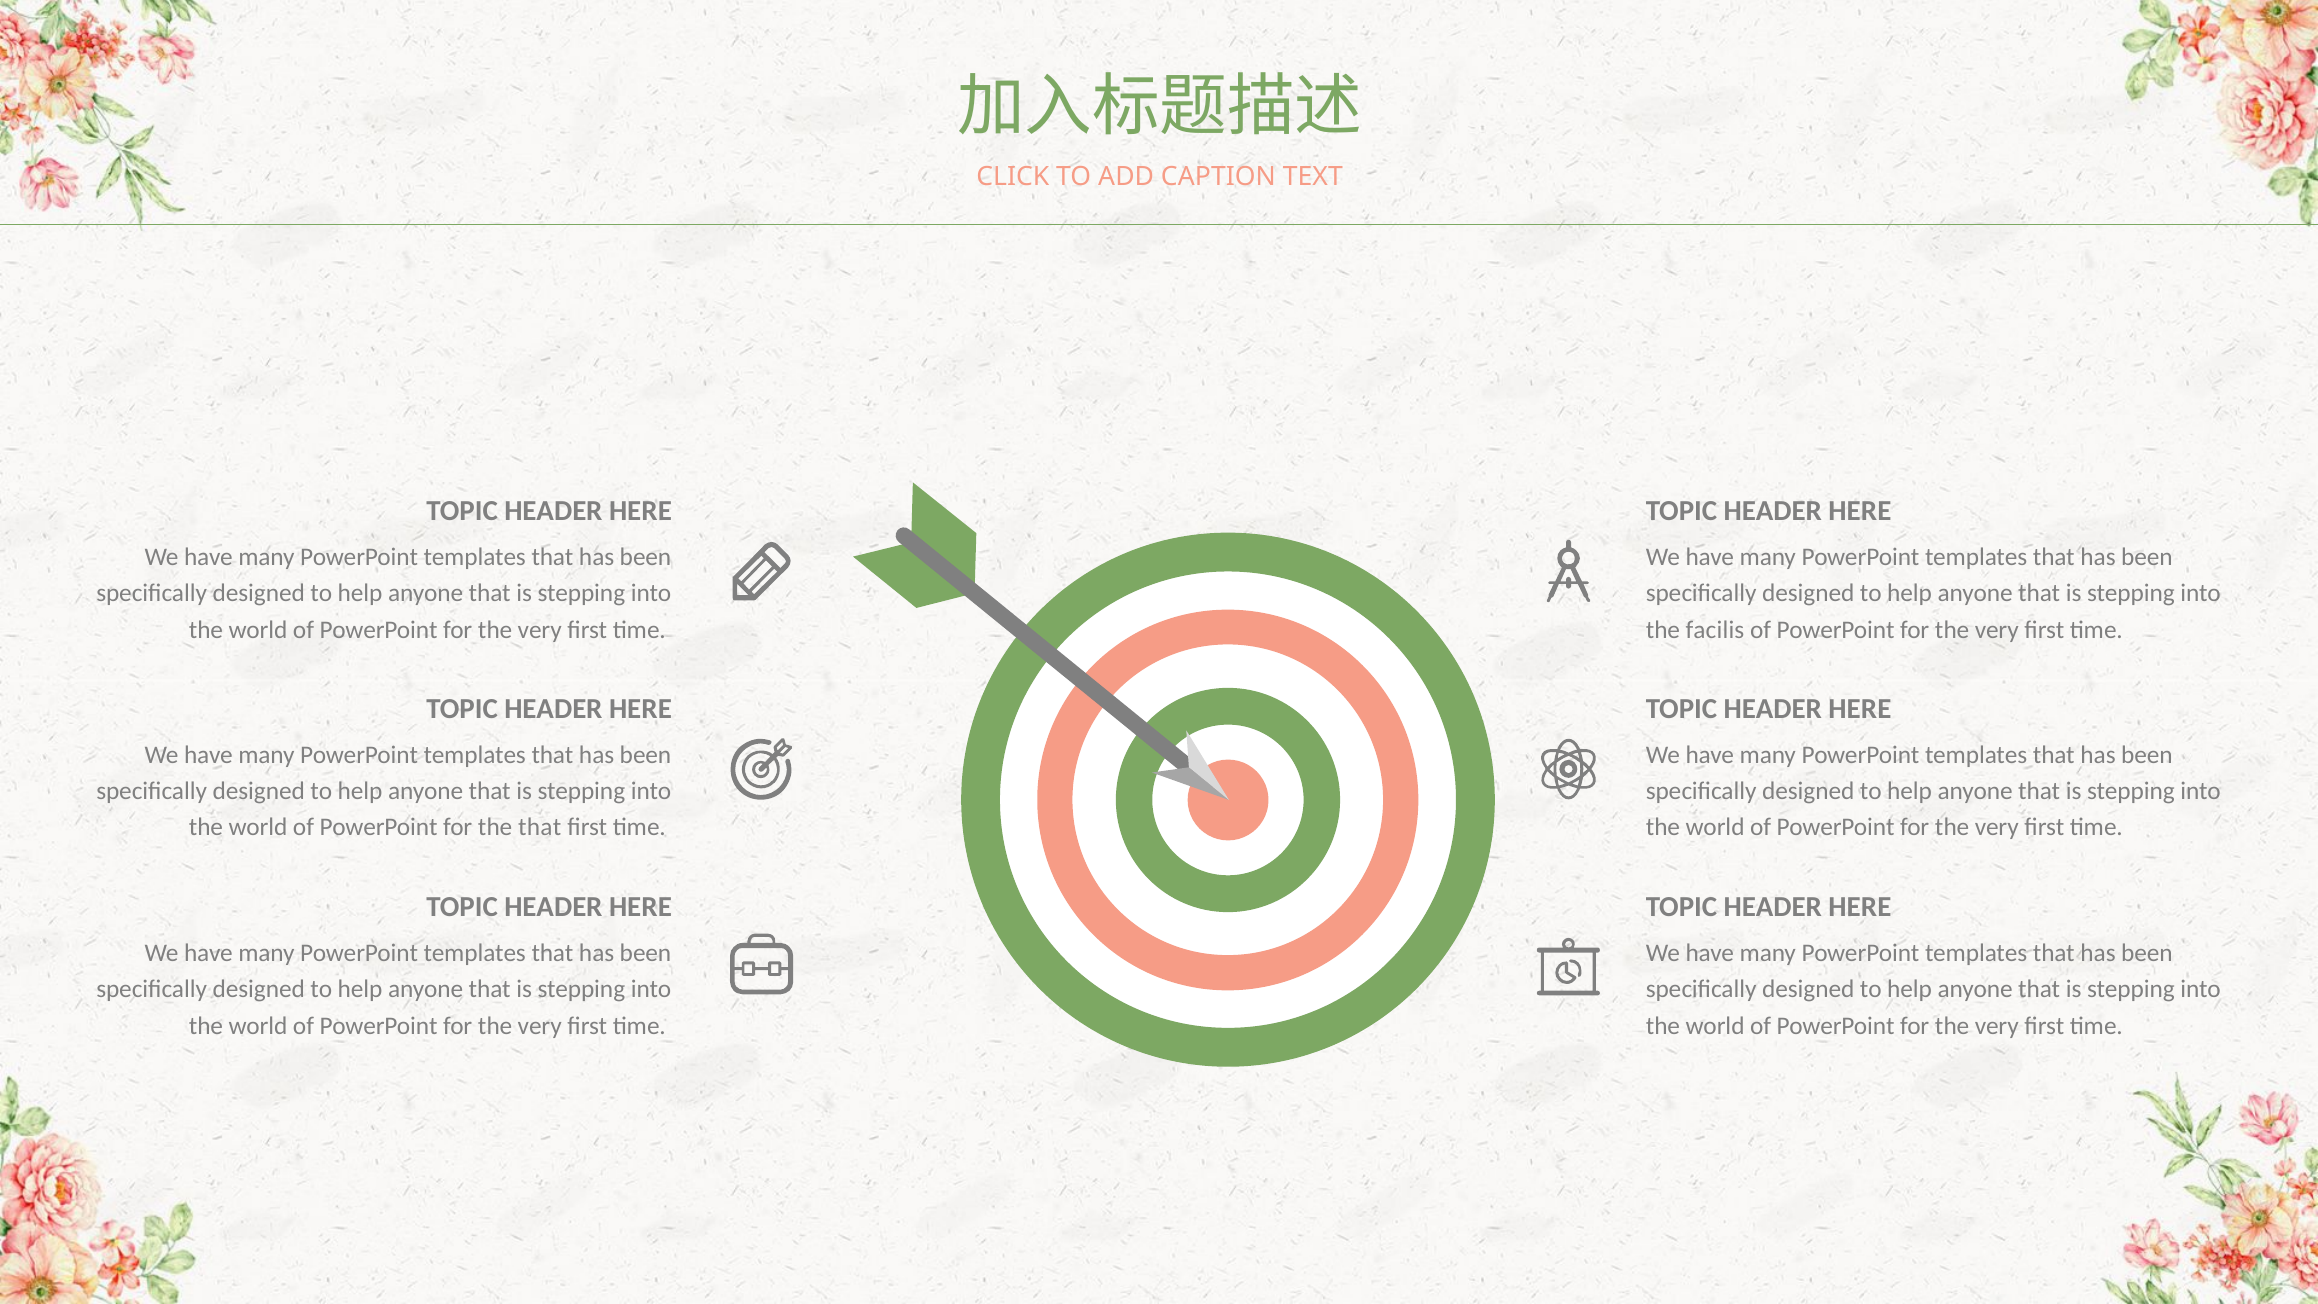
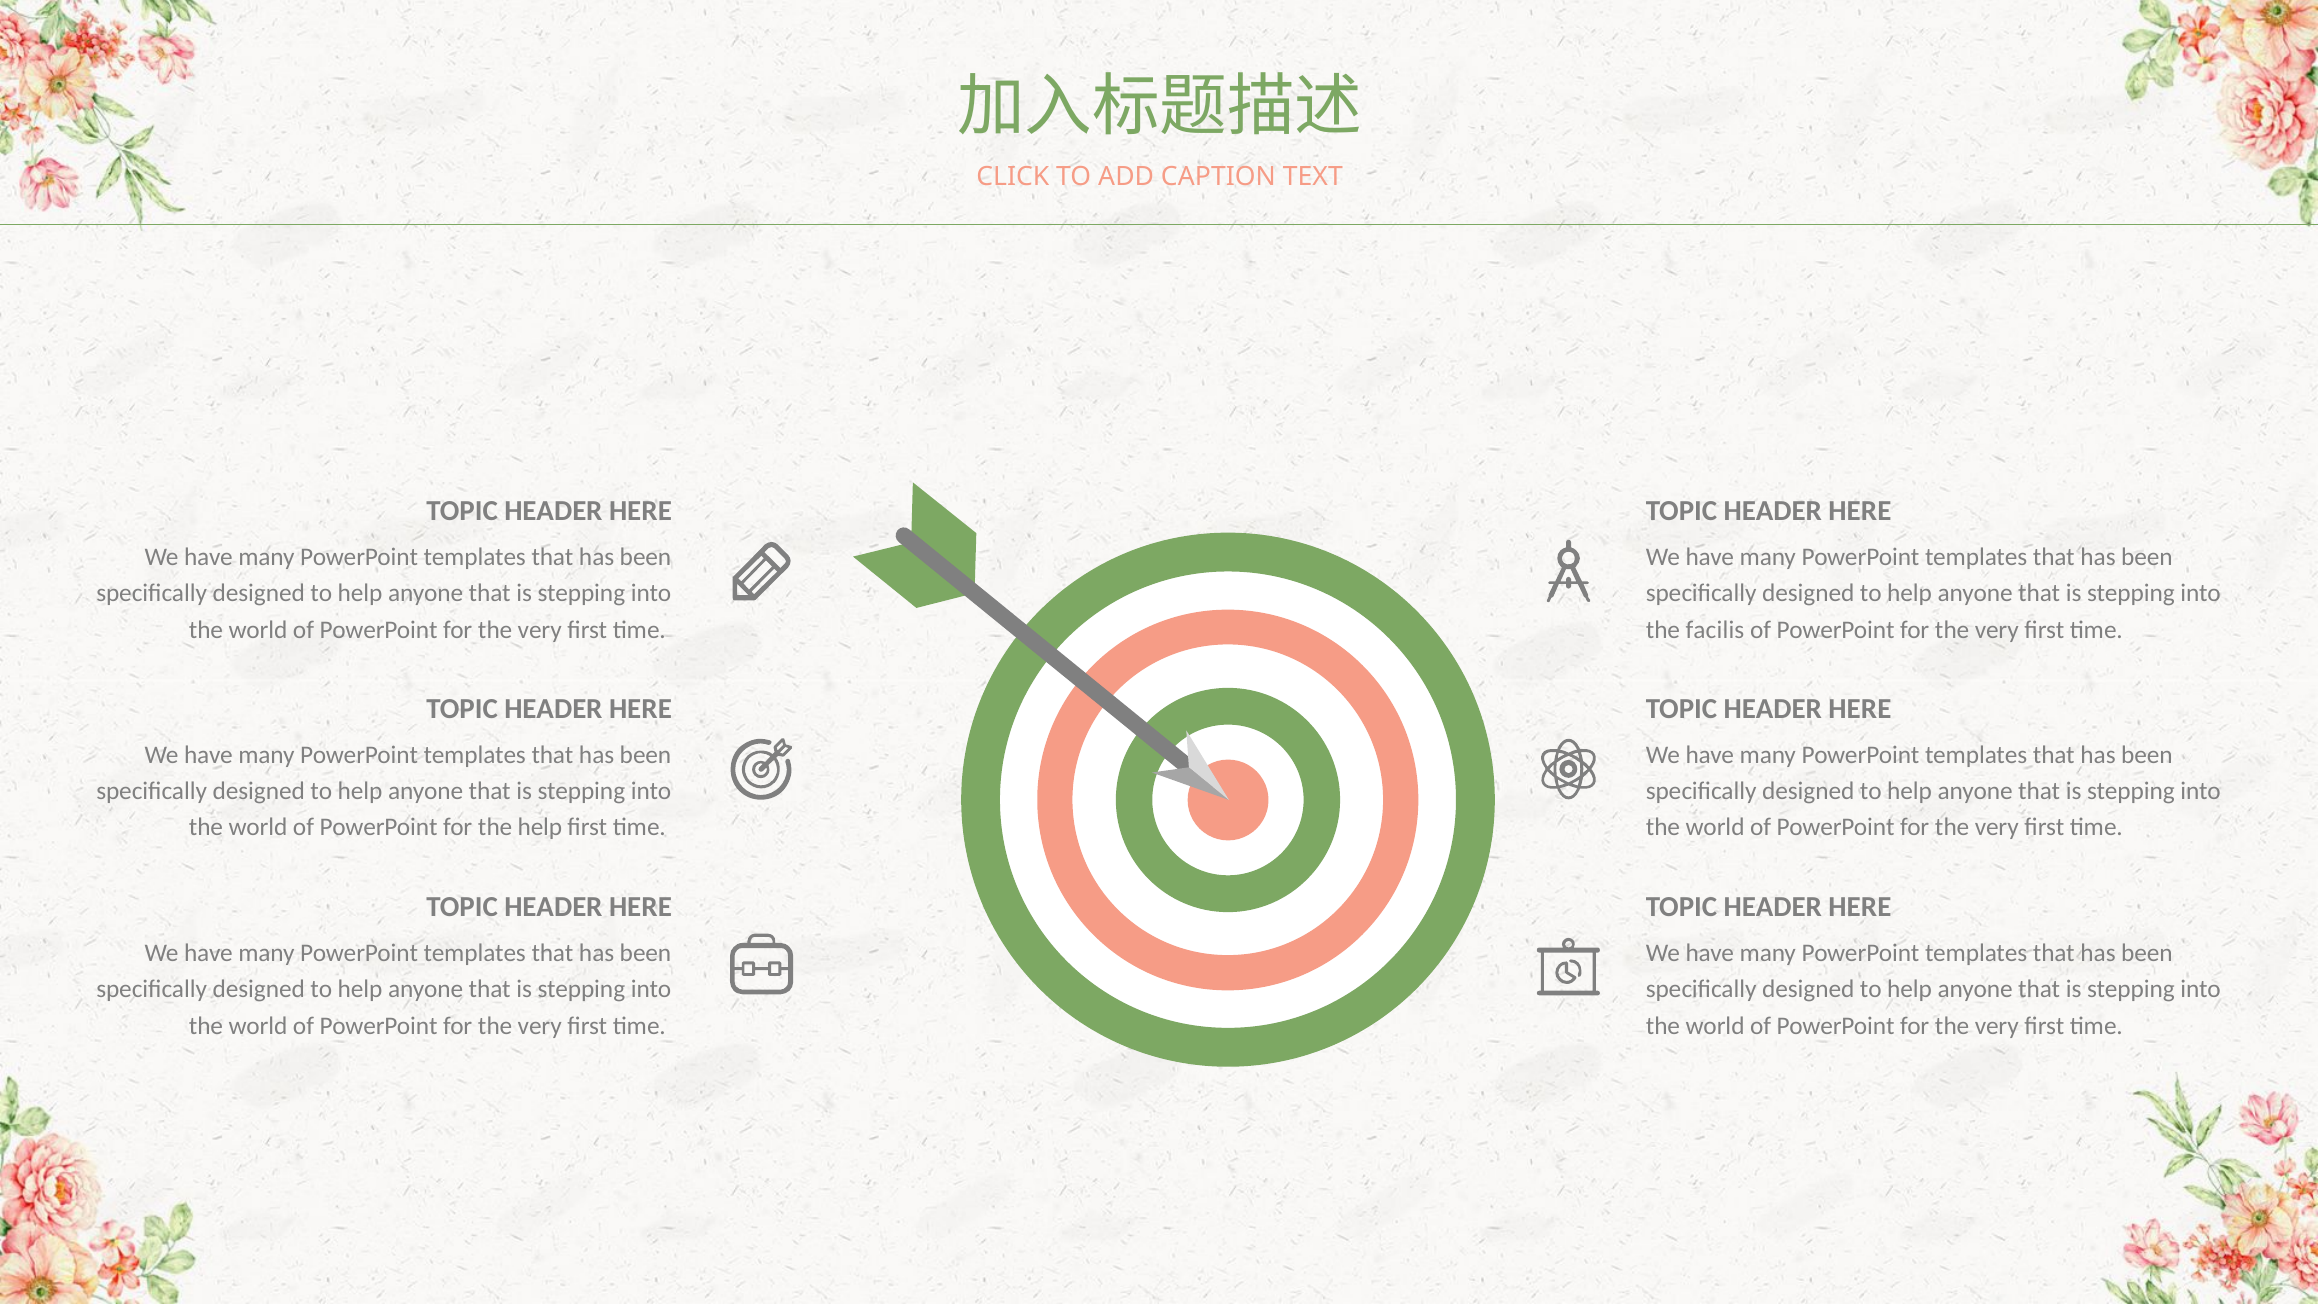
the that: that -> help (540, 828)
